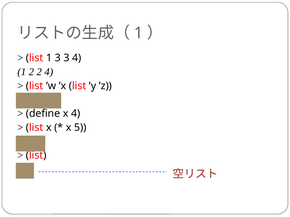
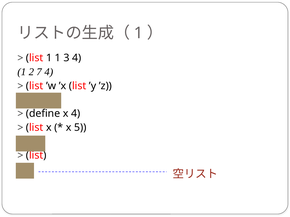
1 3: 3 -> 1 (58, 58)
2 2: 2 -> 7 (39, 72)
